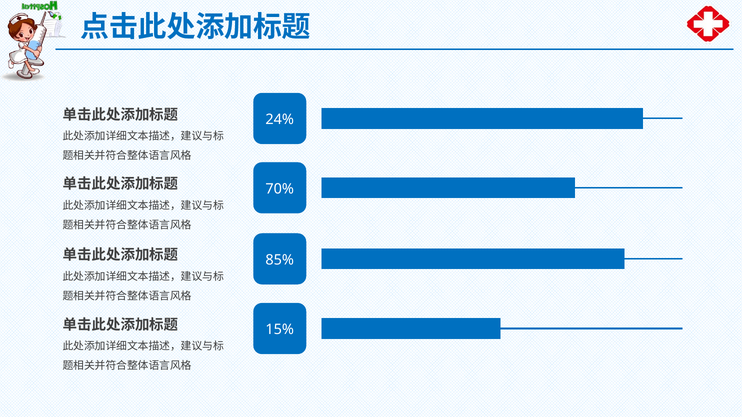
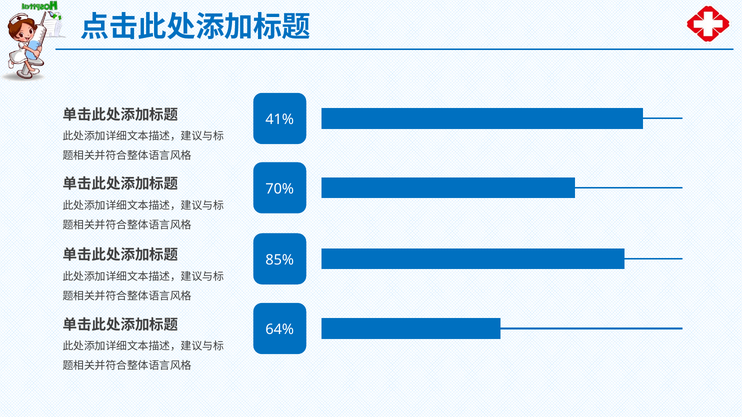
24%: 24% -> 41% (280, 120)
15%: 15% -> 64% (280, 330)
